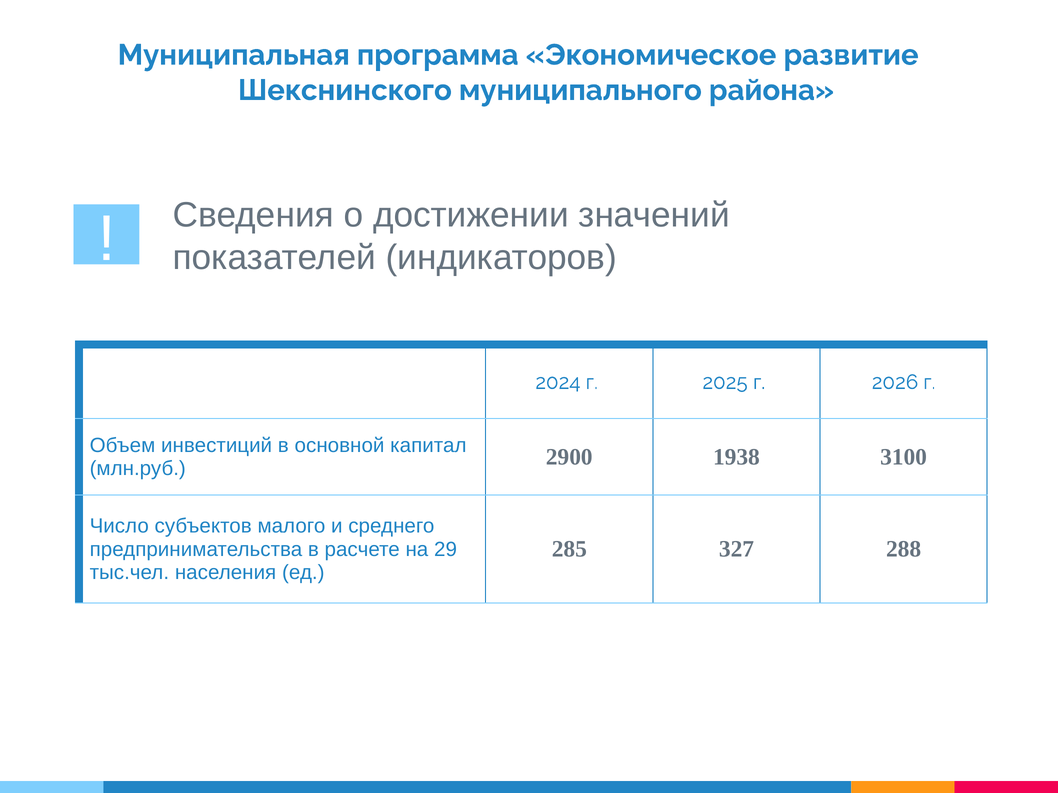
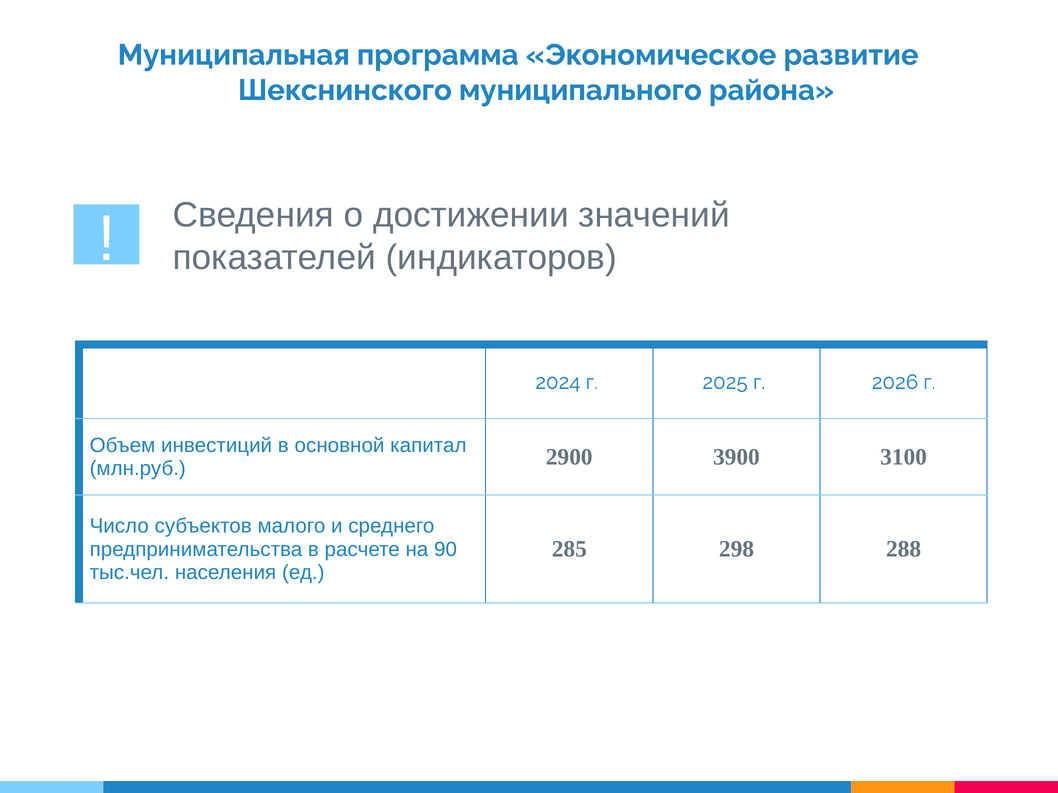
1938: 1938 -> 3900 (736, 457)
327: 327 -> 298 (737, 549)
29: 29 -> 90 (446, 550)
